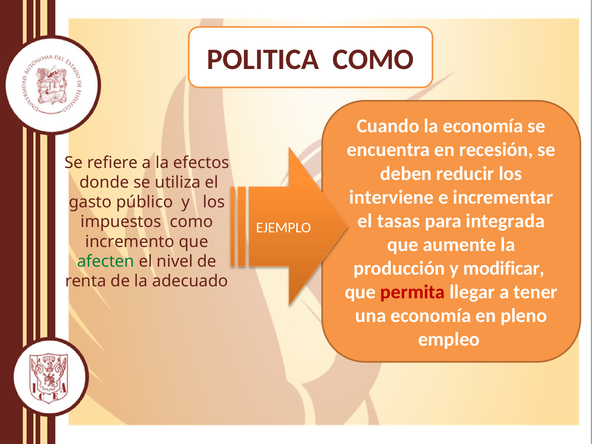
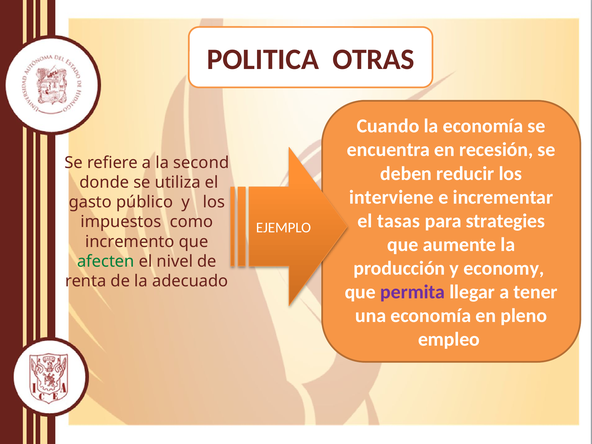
POLITICA COMO: COMO -> OTRAS (373, 59)
efectos: efectos -> second (201, 163)
integrada: integrada -> strategies (505, 221)
modificar: modificar -> economy (504, 268)
permita colour: red -> purple (413, 292)
